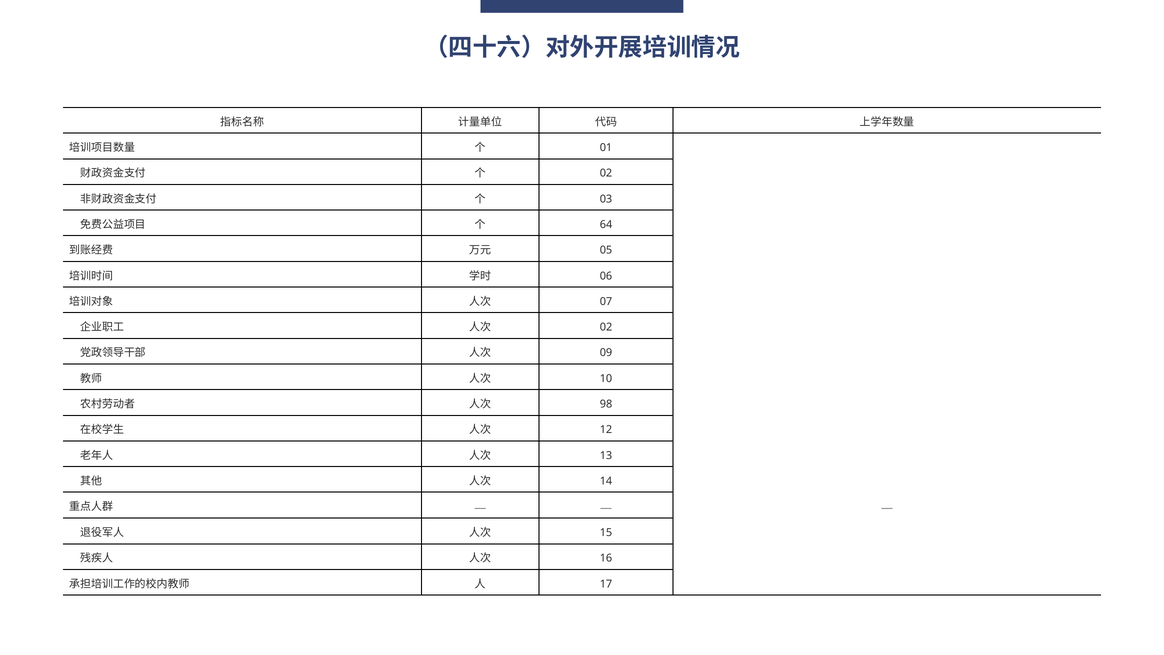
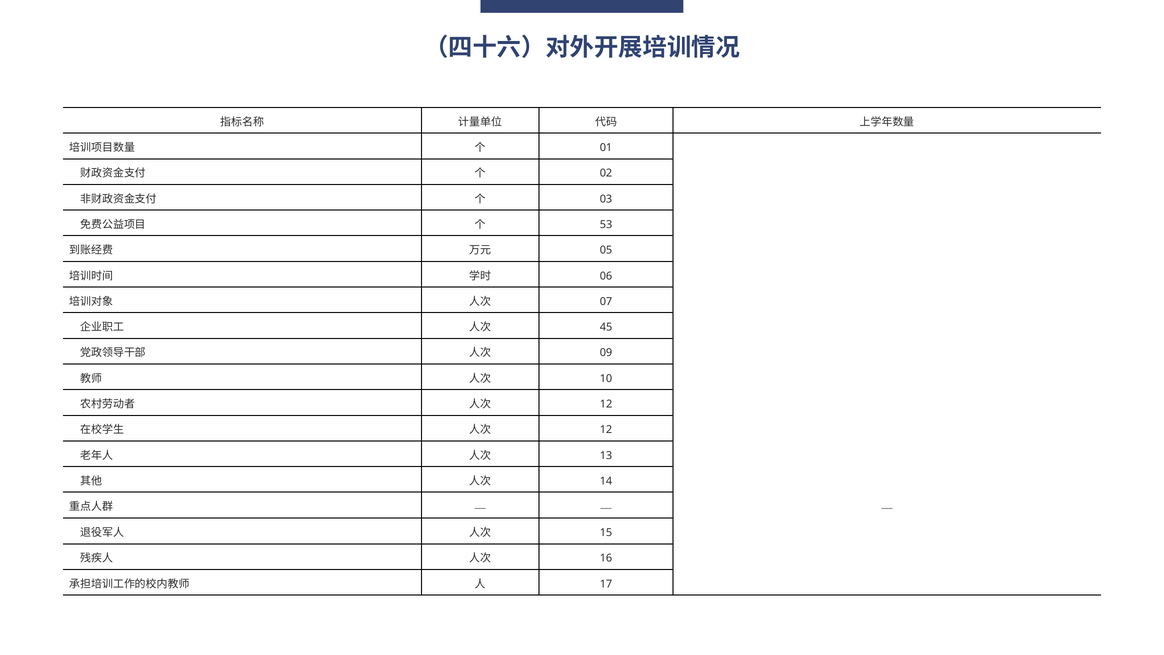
64: 64 -> 53 (606, 225)
02: 02 -> 45 (606, 327)
98: 98 -> 12 (606, 404)
